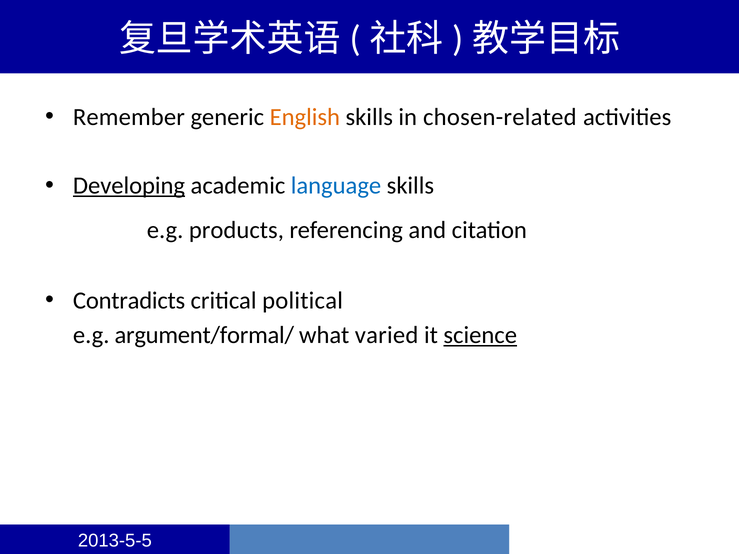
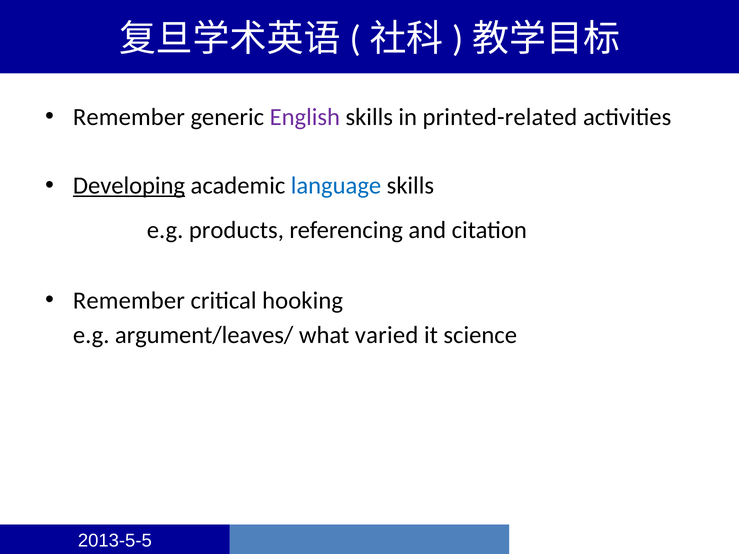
English colour: orange -> purple (305, 117)
chosen-related: chosen-related -> printed-related (500, 117)
Contradicts: Contradicts -> Remember (129, 301)
political: political -> hooking (303, 301)
argument/formal/: argument/formal/ -> argument/leaves/ (204, 335)
science underline: present -> none (480, 335)
